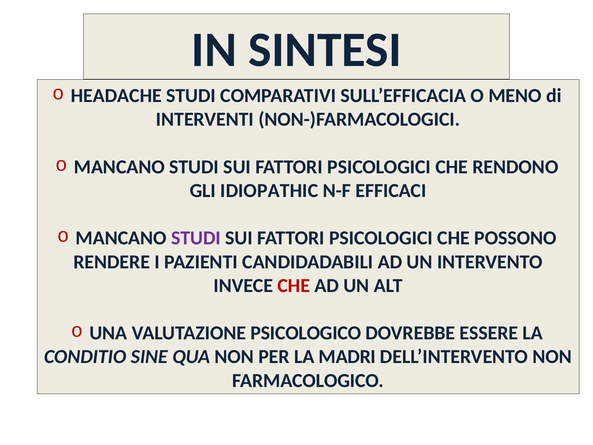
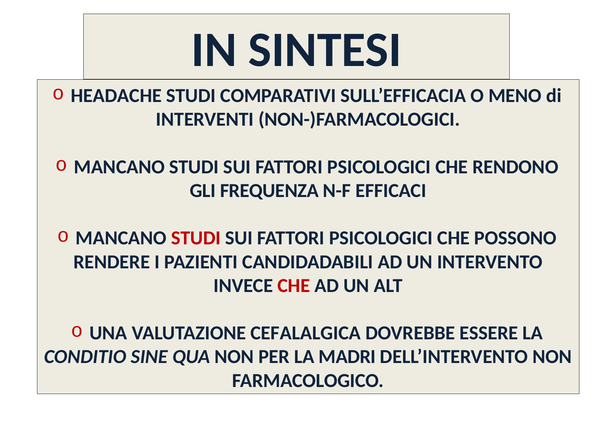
IDIOPATHIC: IDIOPATHIC -> FREQUENZA (269, 191)
STUDI colour: purple -> red (196, 238)
PSICOLOGICO: PSICOLOGICO -> CEFALALGICA (306, 333)
